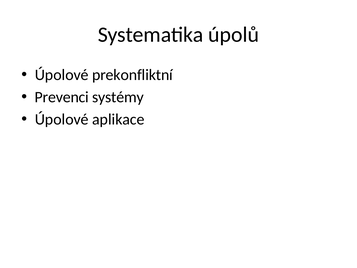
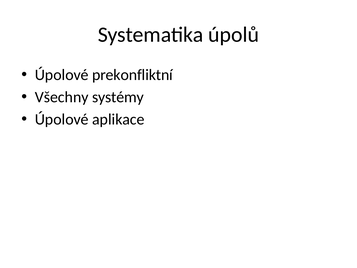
Prevenci: Prevenci -> Všechny (62, 97)
